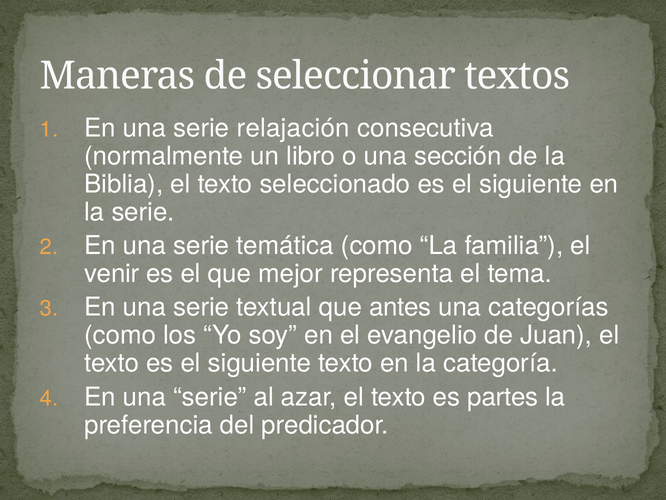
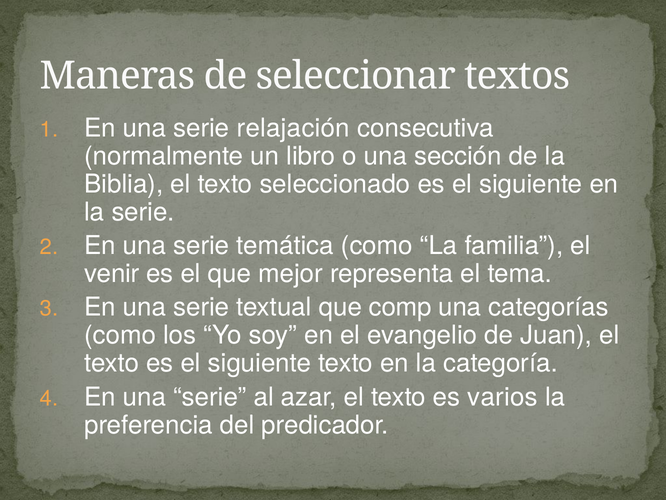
antes: antes -> comp (400, 307)
partes: partes -> varios (503, 397)
